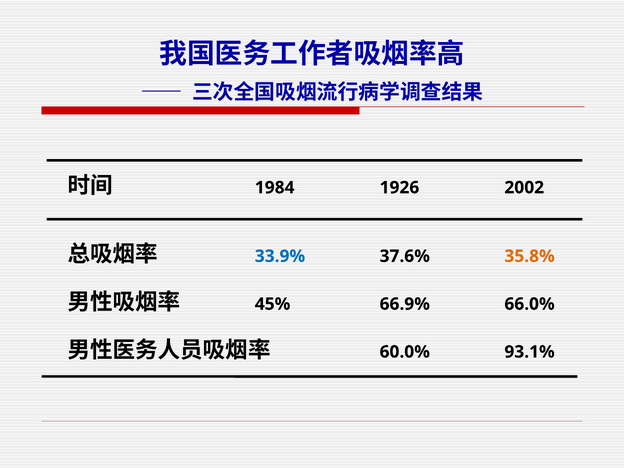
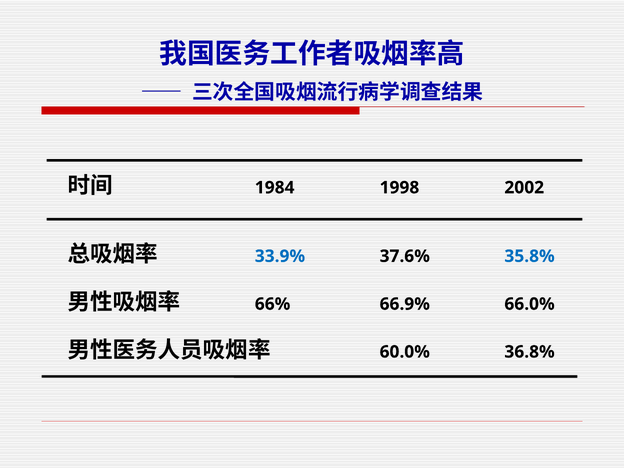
1926: 1926 -> 1998 (399, 188)
35.8% colour: orange -> blue (530, 256)
45%: 45% -> 66% (273, 304)
93.1%: 93.1% -> 36.8% (530, 352)
